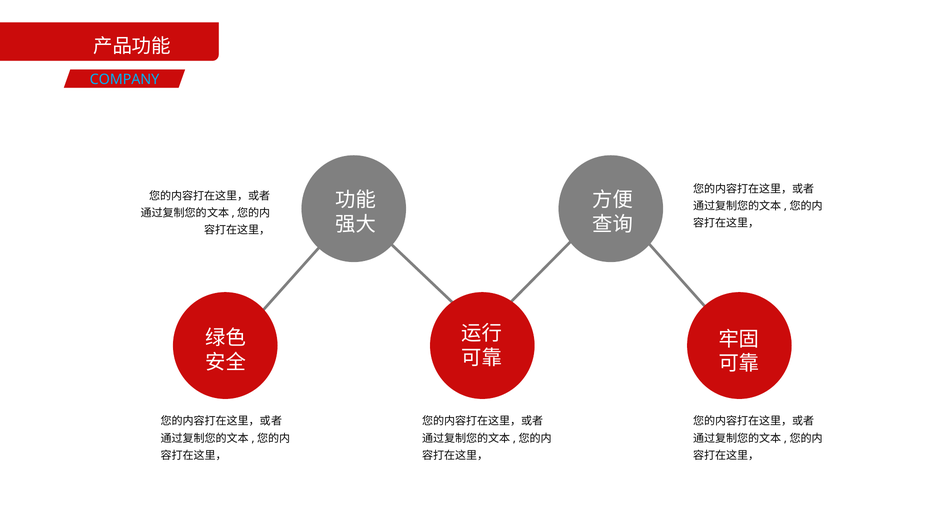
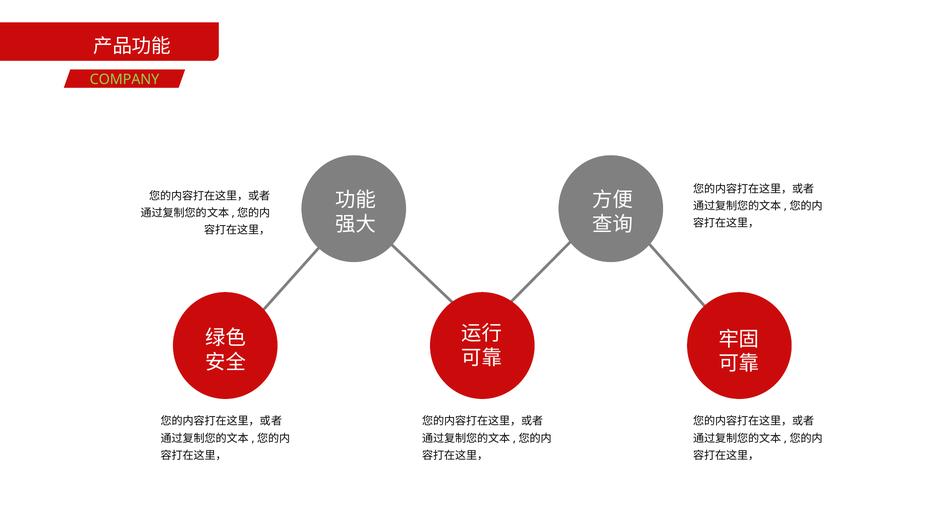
COMPANY colour: light blue -> light green (125, 80)
